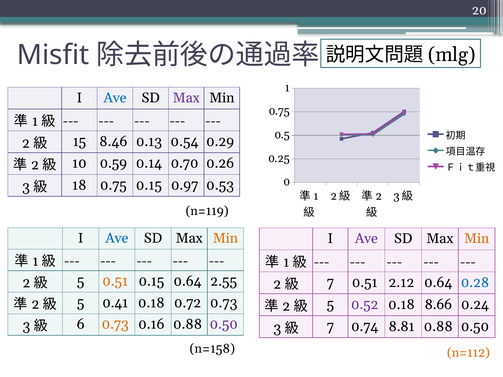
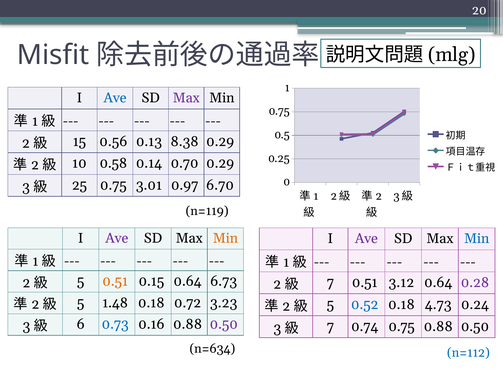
8.46: 8.46 -> 0.56 (113, 142)
0.54: 0.54 -> 8.38 (185, 142)
0.59: 0.59 -> 0.58 (113, 163)
0.70 0.26: 0.26 -> 0.29 (220, 163)
18: 18 -> 25 (79, 185)
0.75 0.15: 0.15 -> 3.01 (149, 185)
0.53: 0.53 -> 6.70 (220, 185)
Ave colour: blue -> purple (117, 238)
Min colour: orange -> blue (477, 239)
2.55: 2.55 -> 6.73 (224, 281)
2.12: 2.12 -> 3.12 (401, 283)
0.28 colour: blue -> purple (475, 283)
0.41: 0.41 -> 1.48 (115, 303)
0.72 0.73: 0.73 -> 3.23 (224, 303)
0.52 colour: purple -> blue (365, 305)
8.66: 8.66 -> 4.73 (438, 305)
0.73 colour: orange -> blue (115, 325)
0.74 8.81: 8.81 -> 0.75 (402, 327)
n=158: n=158 -> n=634 (212, 349)
n=112 colour: orange -> blue (468, 353)
